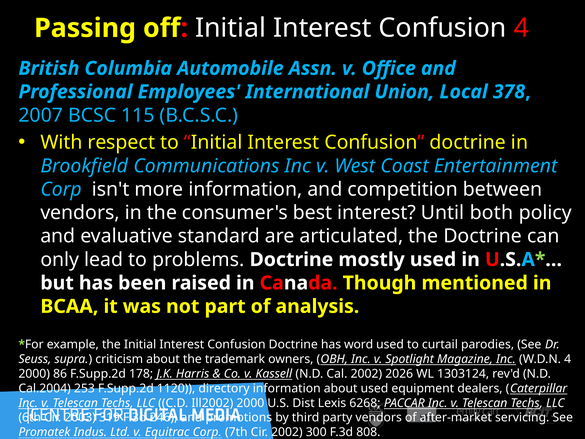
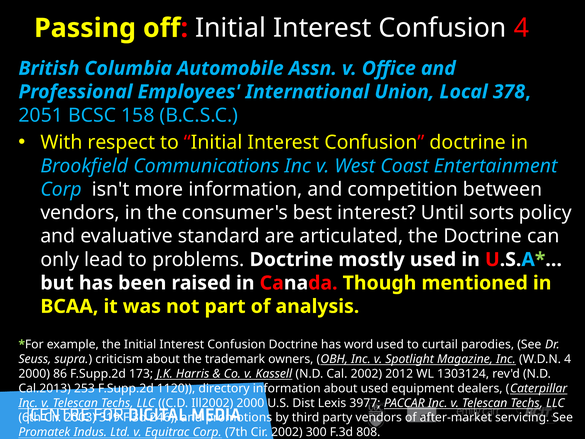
2007: 2007 -> 2051 (41, 115)
115: 115 -> 158 (138, 115)
both: both -> sorts (492, 213)
178: 178 -> 173 (141, 374)
2026: 2026 -> 2012 (399, 374)
Cal.2004: Cal.2004 -> Cal.2013 (45, 388)
6268: 6268 -> 3977 (365, 403)
